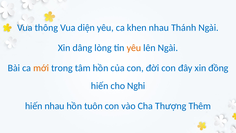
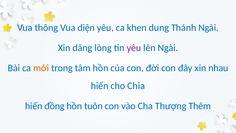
khen nhau: nhau -> dung (159, 28)
yêu colour: orange -> purple (134, 48)
đồng: đồng -> nhau (218, 68)
Nghi: Nghi -> Chia (136, 86)
hiến nhau: nhau -> đồng (55, 106)
